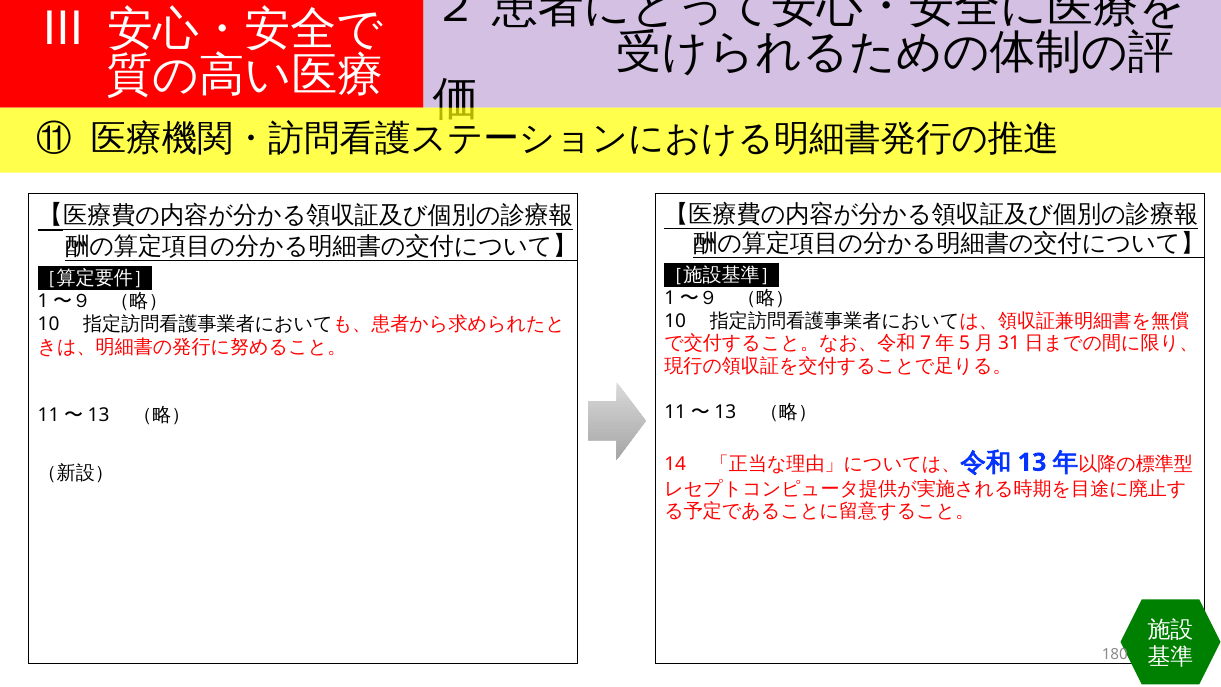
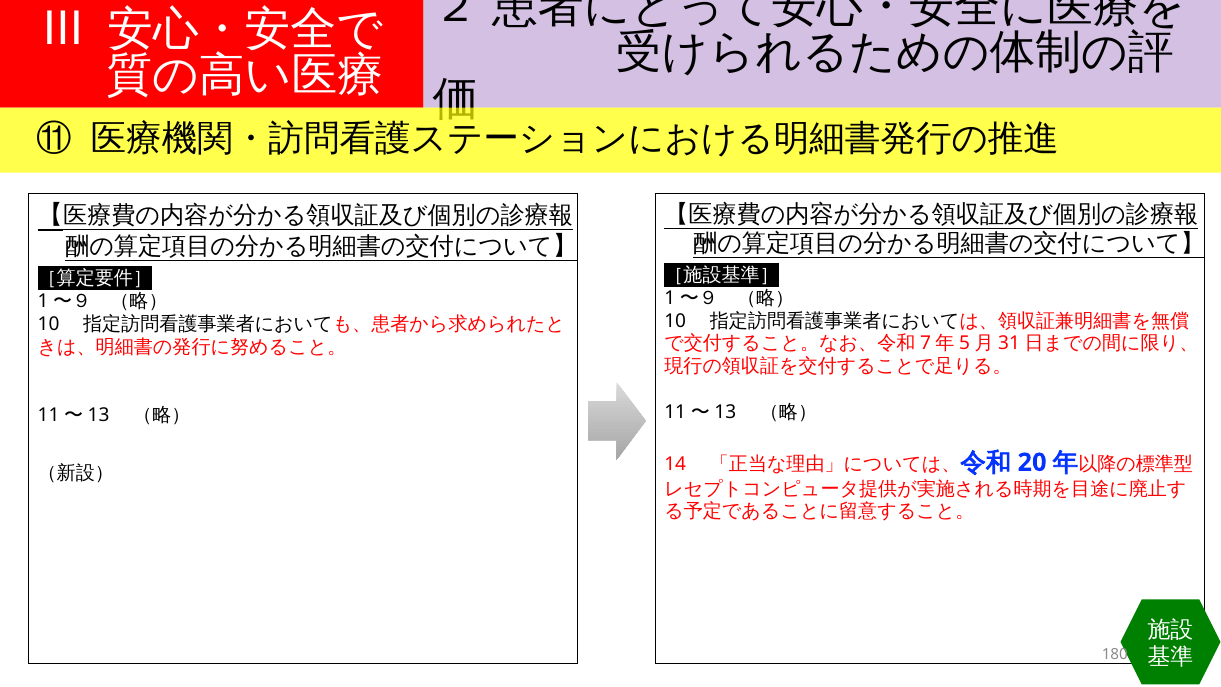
13: 13 -> 20 (1032, 462)
